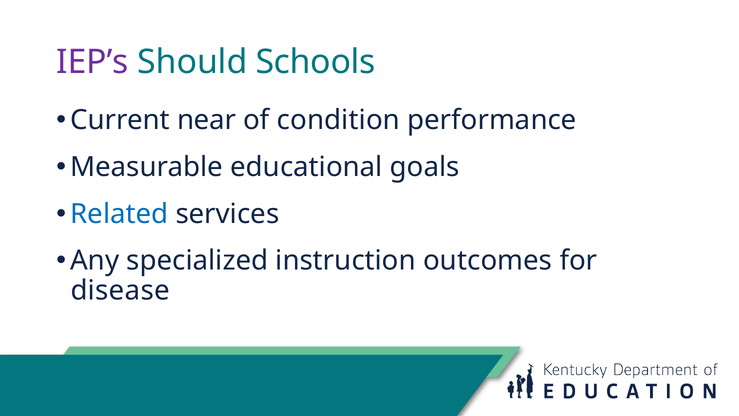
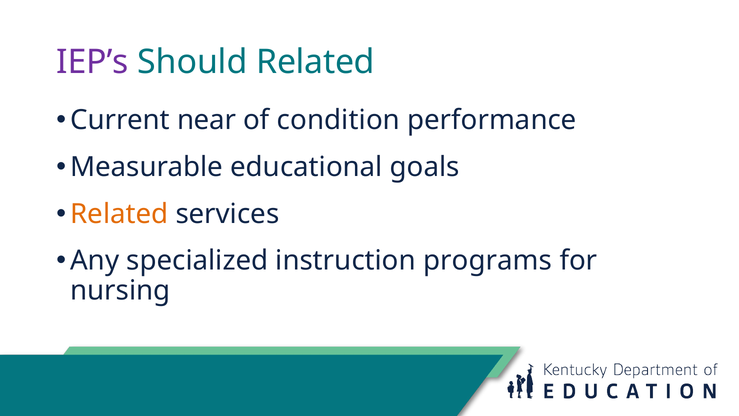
Should Schools: Schools -> Related (316, 62)
Related colour: blue -> orange (119, 214)
outcomes: outcomes -> programs (488, 261)
disease: disease -> nursing (120, 291)
